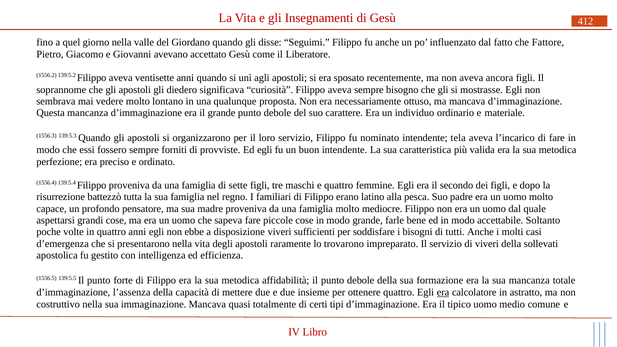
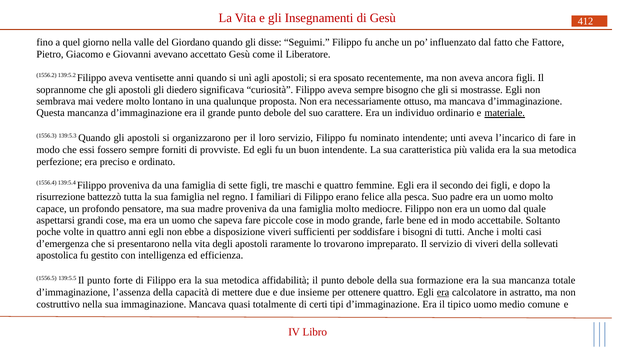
materiale underline: none -> present (505, 113)
tela: tela -> unti (458, 138)
latino: latino -> felice (373, 197)
